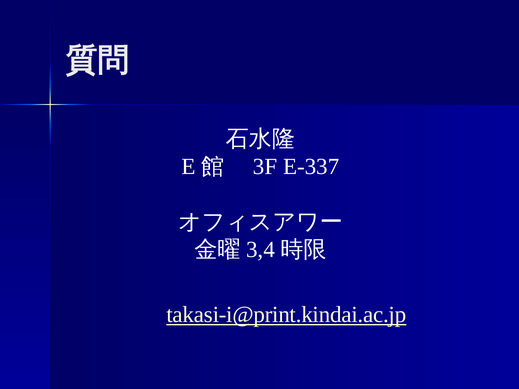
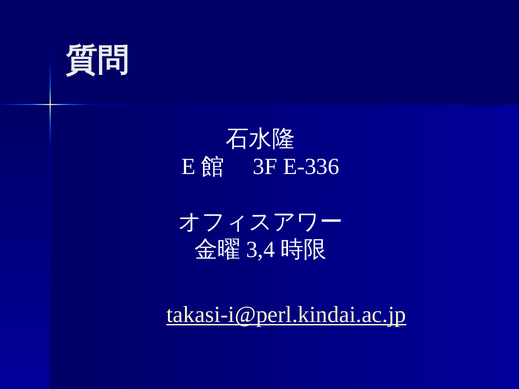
E-337: E-337 -> E-336 (311, 167)
takasi-i@print.kindai.ac.jp: takasi-i@print.kindai.ac.jp -> takasi-i@perl.kindai.ac.jp (286, 315)
